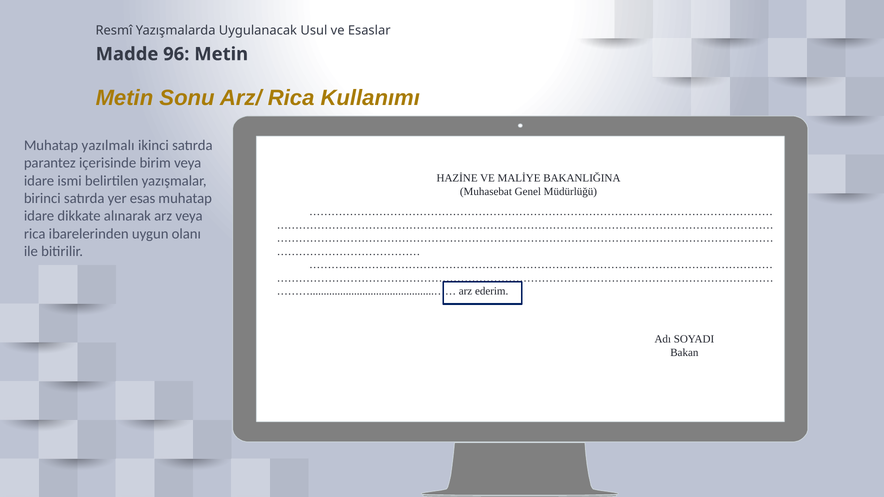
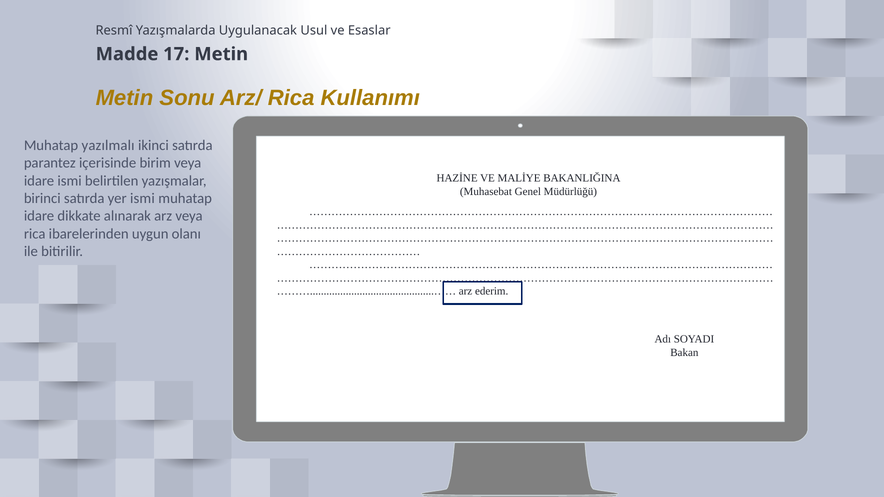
96: 96 -> 17 (176, 54)
yer esas: esas -> ismi (142, 198)
